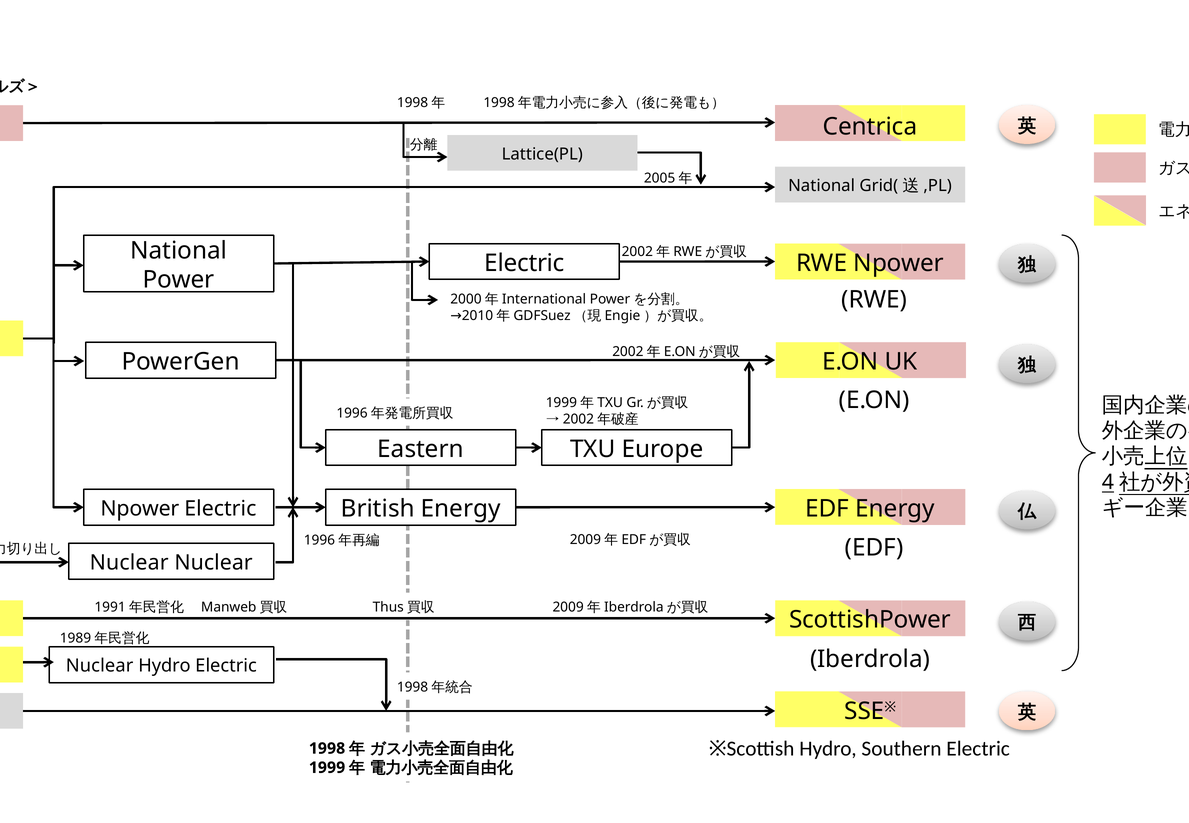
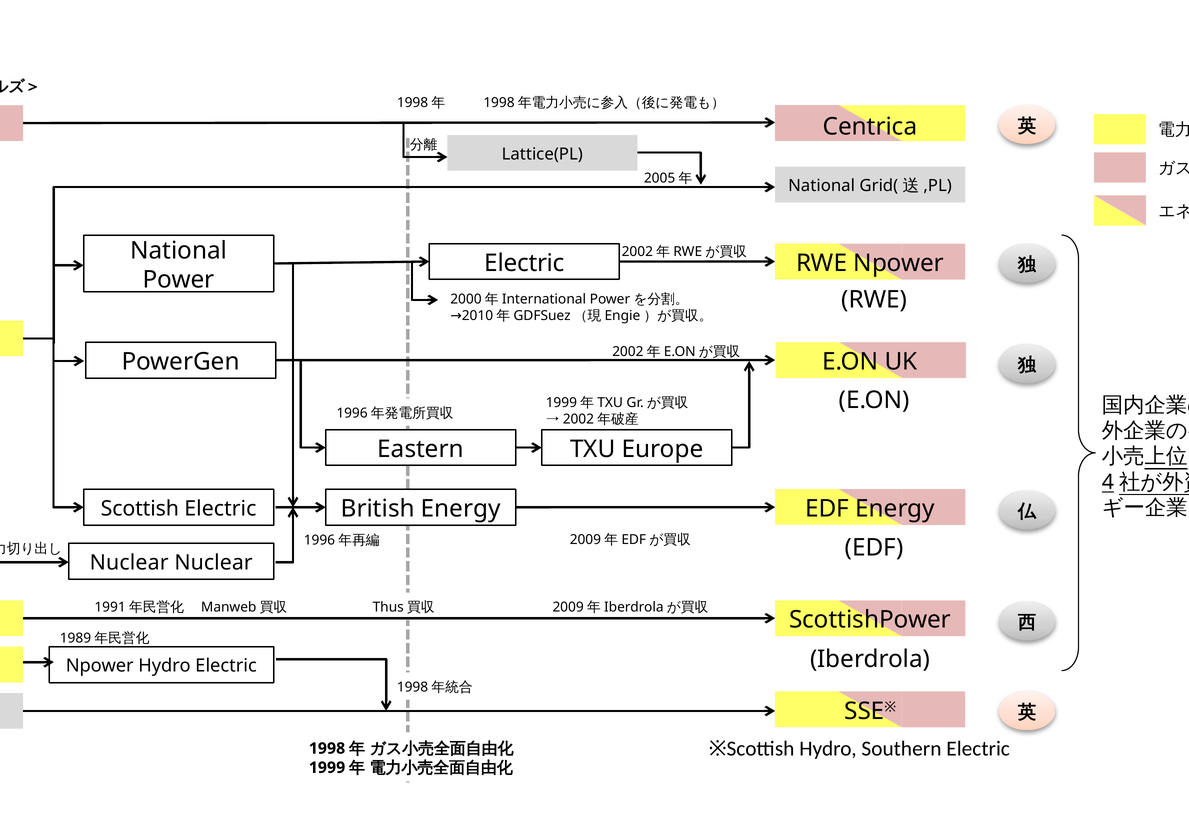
Npower: Npower -> Scottish (140, 509)
Nuclear: Nuclear -> Npower (100, 666)
